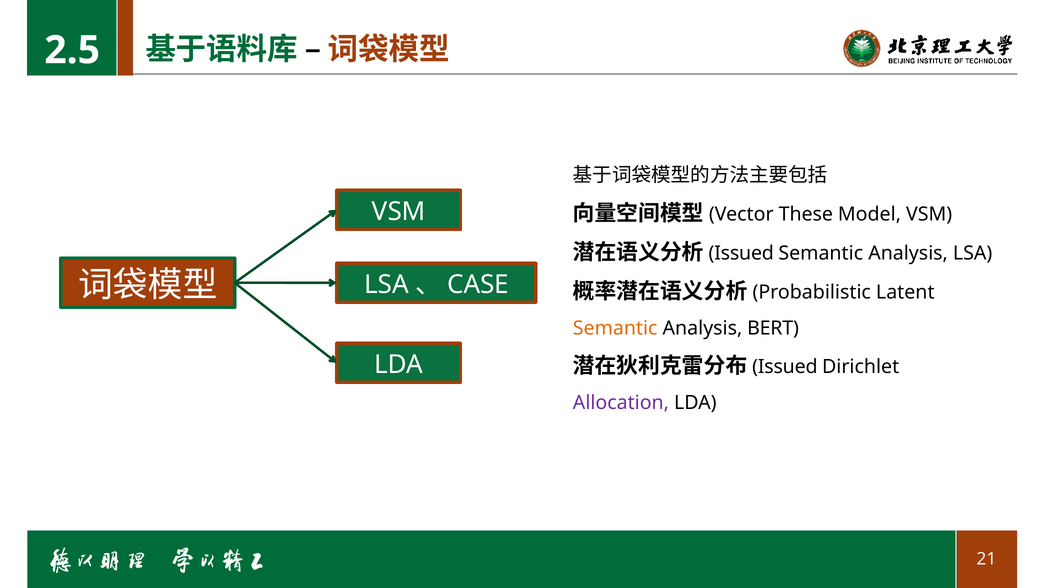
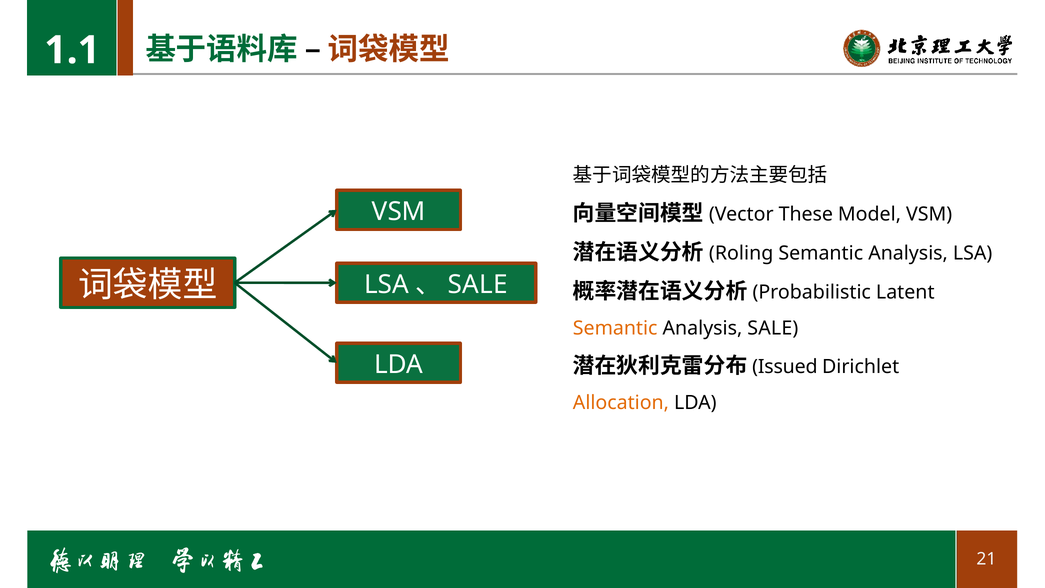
2.5: 2.5 -> 1.1 (72, 50)
Issued: Issued -> Roling (741, 253)
CASE: CASE -> SALE (478, 285)
Analysis BERT: BERT -> SALE (773, 328)
Allocation colour: purple -> orange (621, 402)
